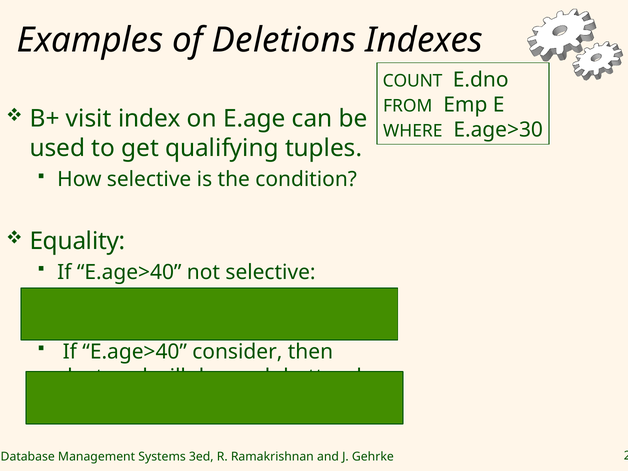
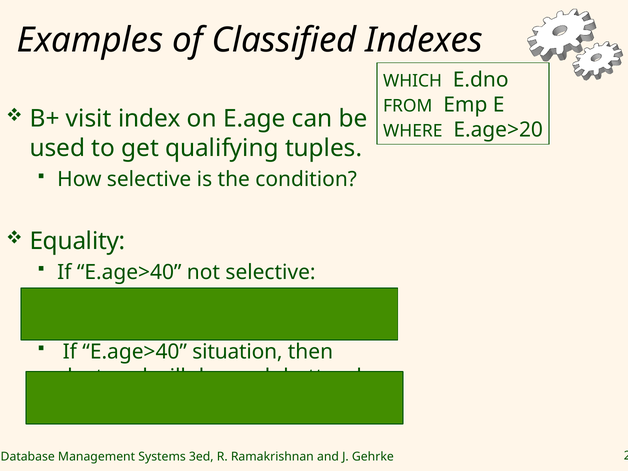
Deletions: Deletions -> Classified (284, 40)
COUNT: COUNT -> WHICH (413, 81)
E.age>30: E.age>30 -> E.age>20 (498, 130)
consider: consider -> situation (237, 352)
